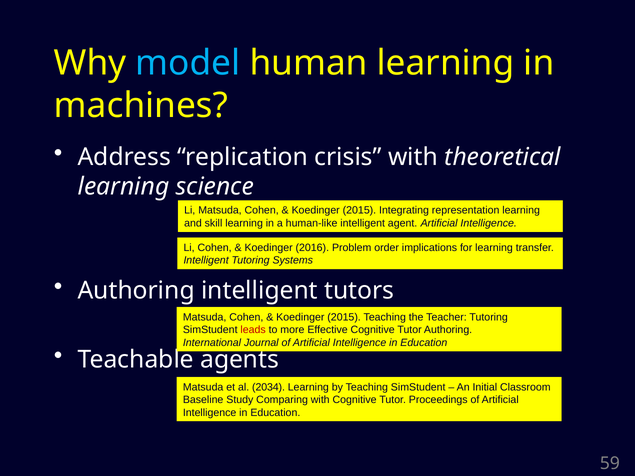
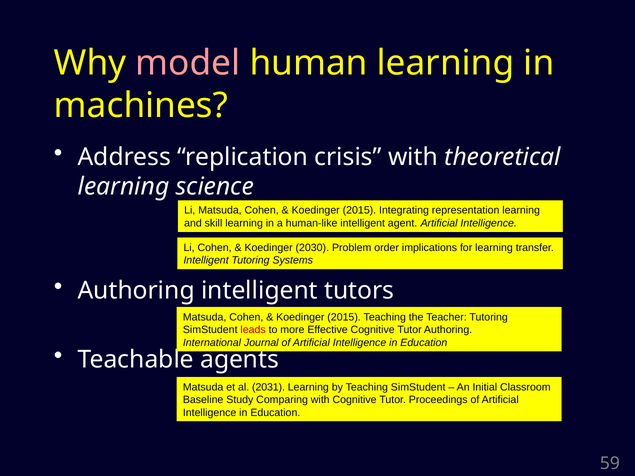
model colour: light blue -> pink (188, 63)
2016: 2016 -> 2030 (312, 248)
2034: 2034 -> 2031 (269, 387)
